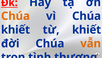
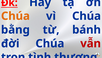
khiết: khiết -> bằng (15, 29)
từ khiết: khiết -> bánh (87, 29)
vẫn colour: orange -> red (91, 43)
